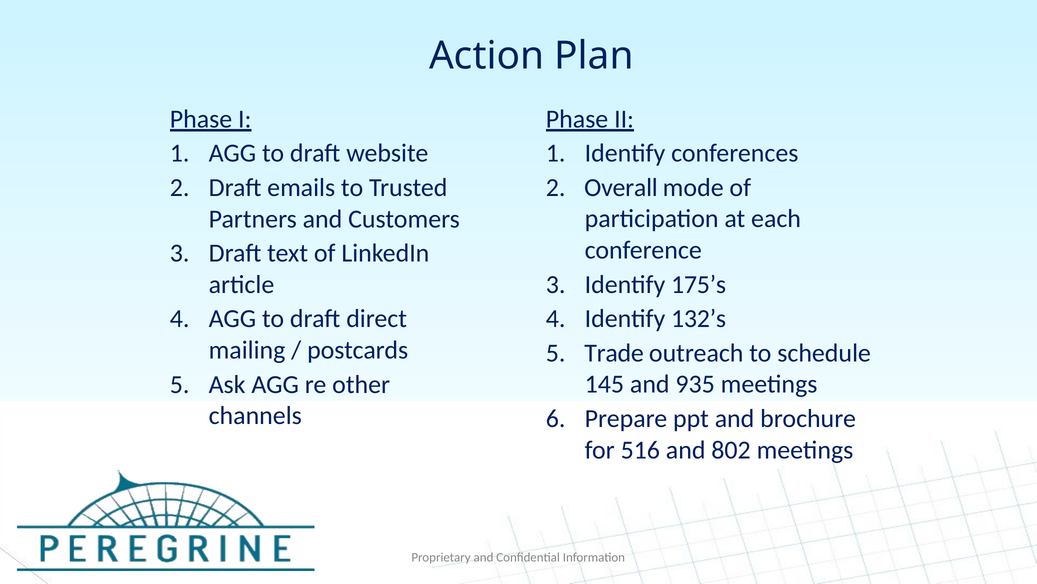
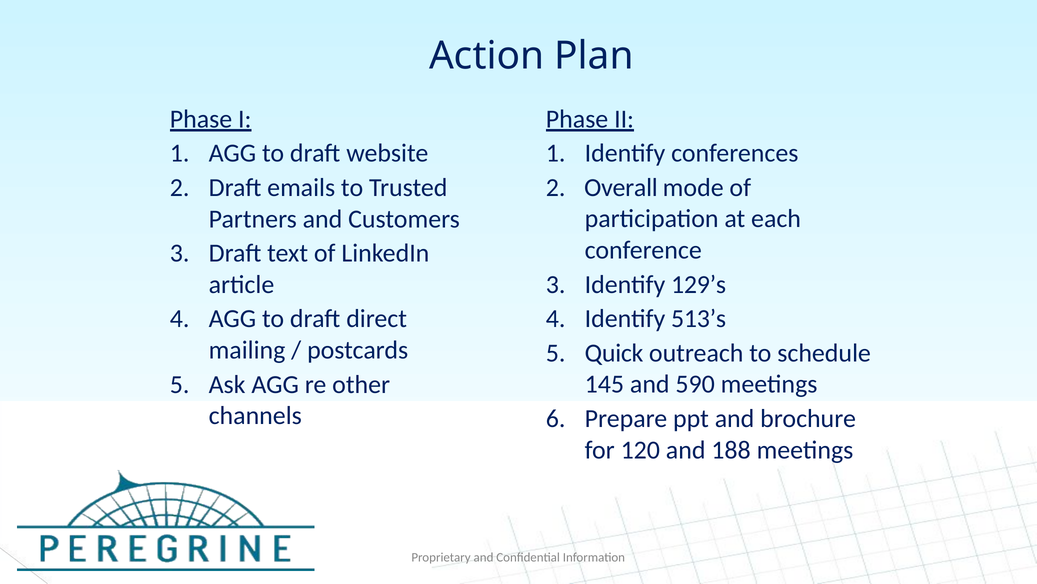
175’s: 175’s -> 129’s (699, 284)
132’s: 132’s -> 513’s (699, 318)
Trade: Trade -> Quick (614, 353)
935: 935 -> 590 (695, 384)
516: 516 -> 120 (640, 449)
802: 802 -> 188 (731, 449)
